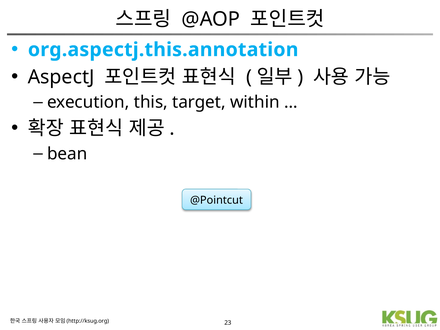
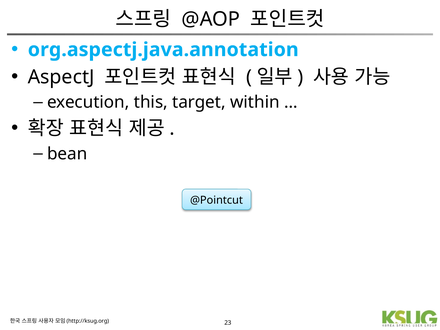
org.aspectj.this.annotation: org.aspectj.this.annotation -> org.aspectj.java.annotation (163, 50)
